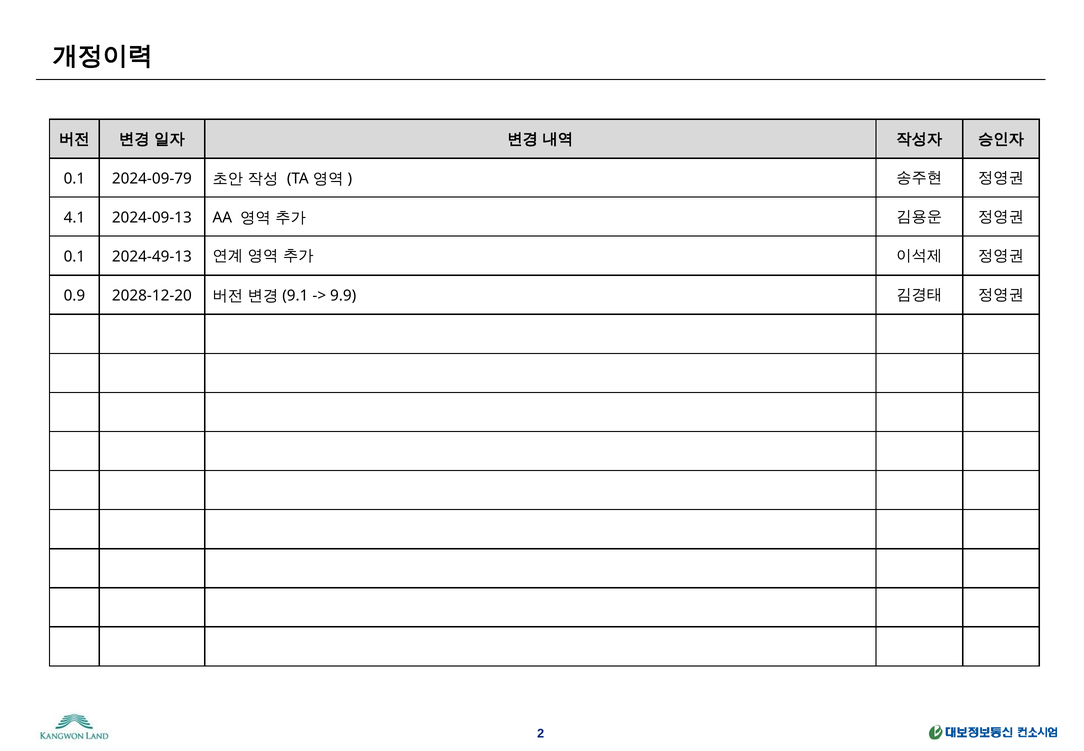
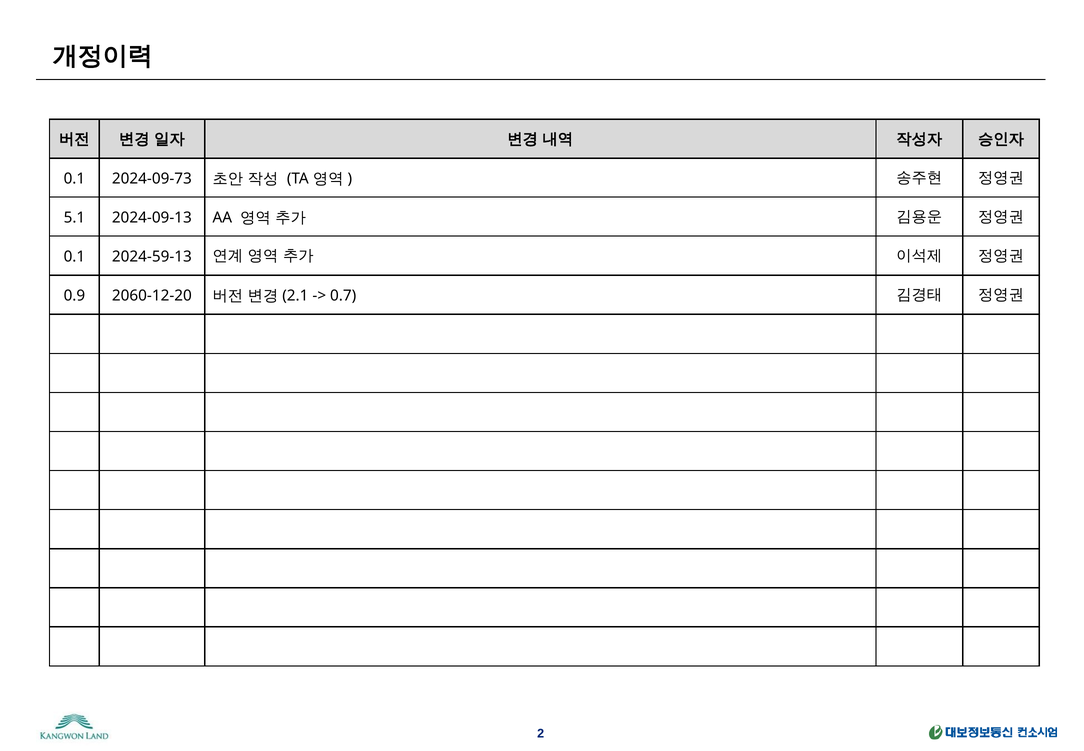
2024-09-79: 2024-09-79 -> 2024-09-73 (152, 178)
4.1: 4.1 -> 5.1 (74, 217)
2024-49-13: 2024-49-13 -> 2024-59-13 (152, 256)
2028-12-20: 2028-12-20 -> 2060-12-20 (152, 295)
9.1: 9.1 -> 2.1 (295, 295)
9.9: 9.9 -> 0.7 (343, 295)
